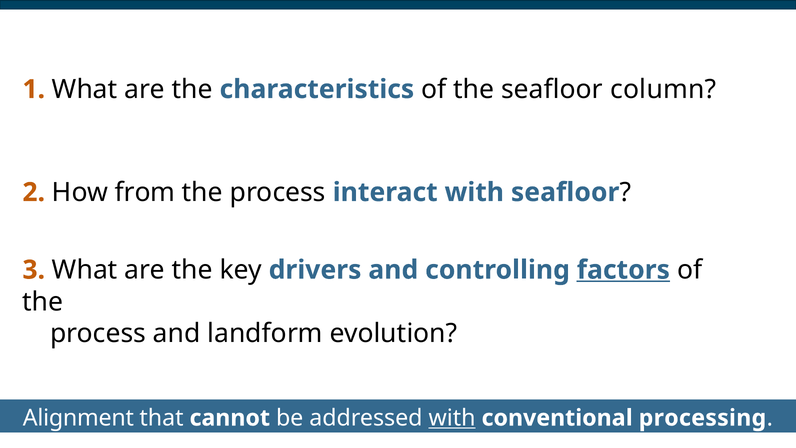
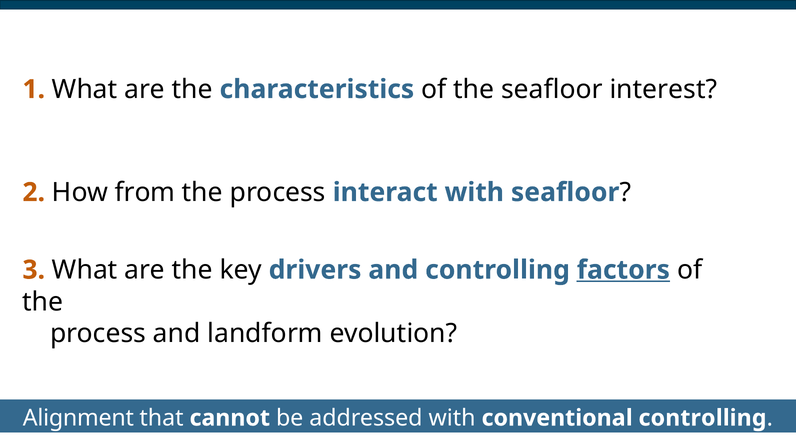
column: column -> interest (663, 89)
with underline: present -> none (452, 418)
conventional processing: processing -> controlling (703, 418)
